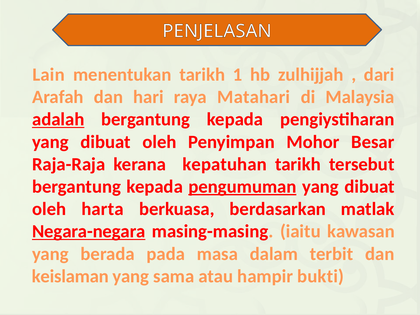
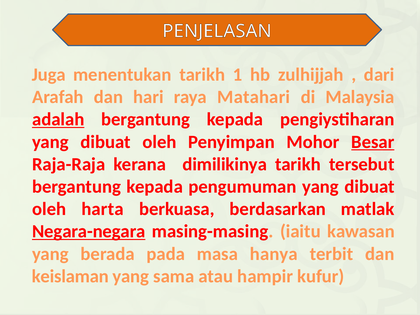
Lain: Lain -> Juga (49, 75)
Besar underline: none -> present (373, 142)
kepatuhan: kepatuhan -> dimilikinya (225, 164)
pengumuman underline: present -> none (242, 187)
dalam: dalam -> hanya (274, 254)
bukti: bukti -> kufur (321, 276)
